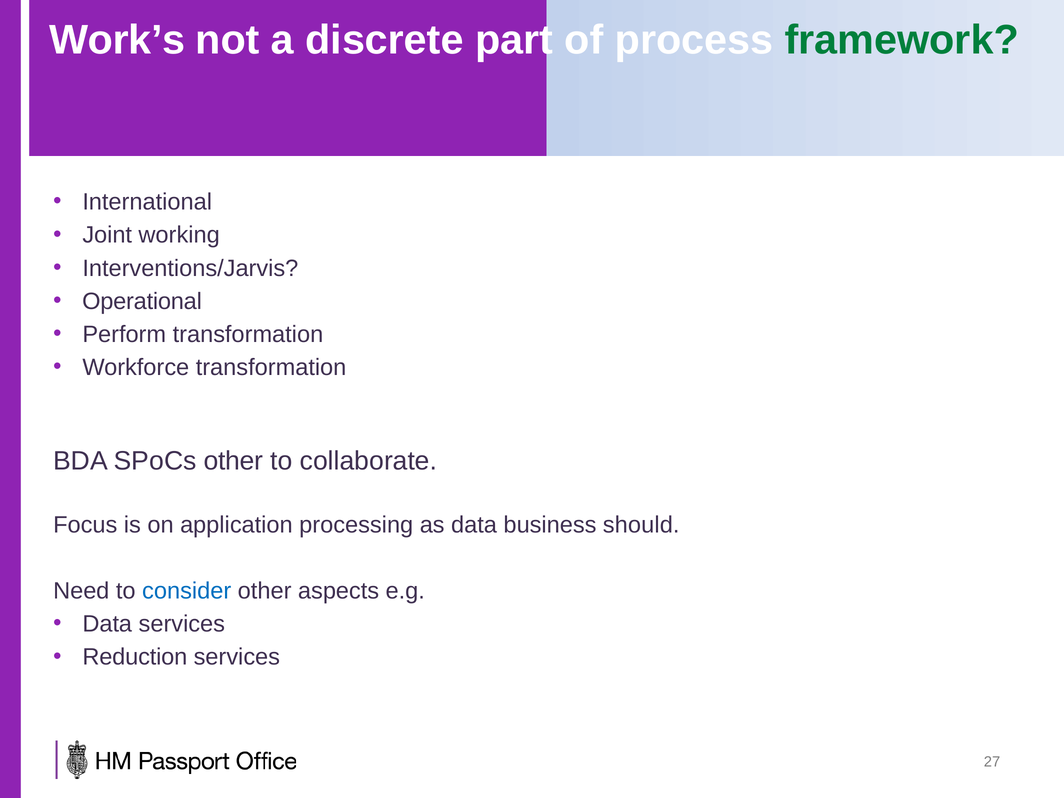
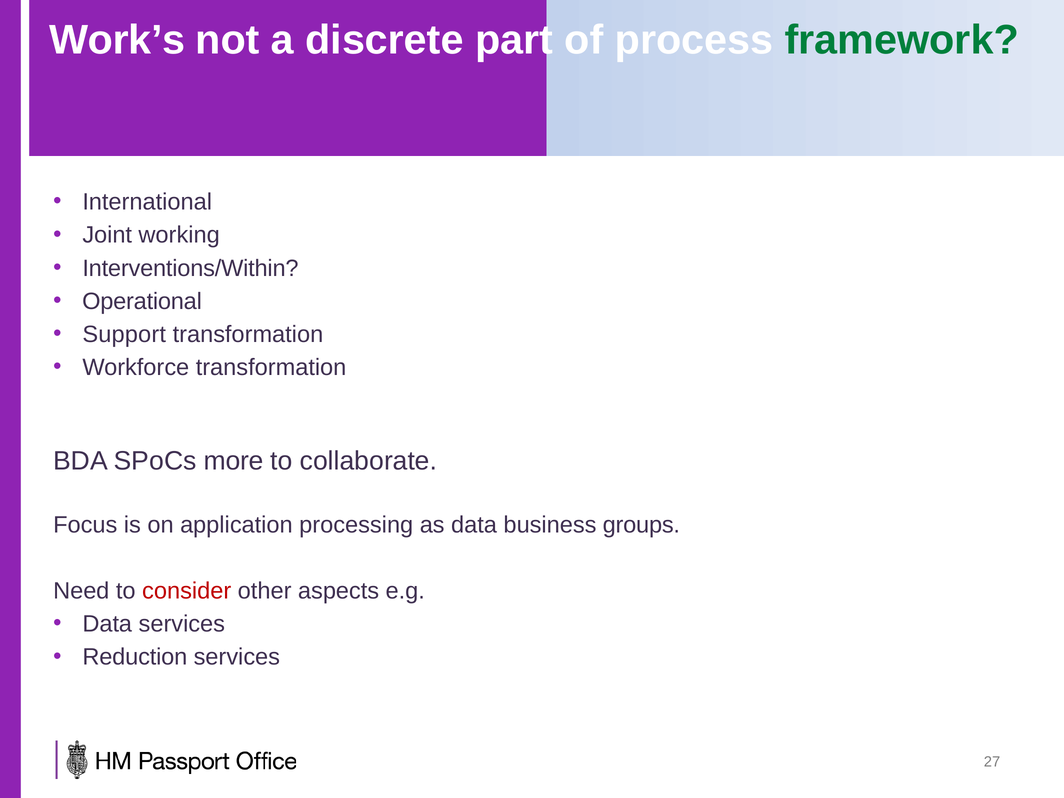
Interventions/Jarvis: Interventions/Jarvis -> Interventions/Within (190, 268)
Perform: Perform -> Support (124, 334)
SPoCs other: other -> more (234, 461)
should: should -> groups (641, 525)
consider colour: blue -> red (187, 591)
